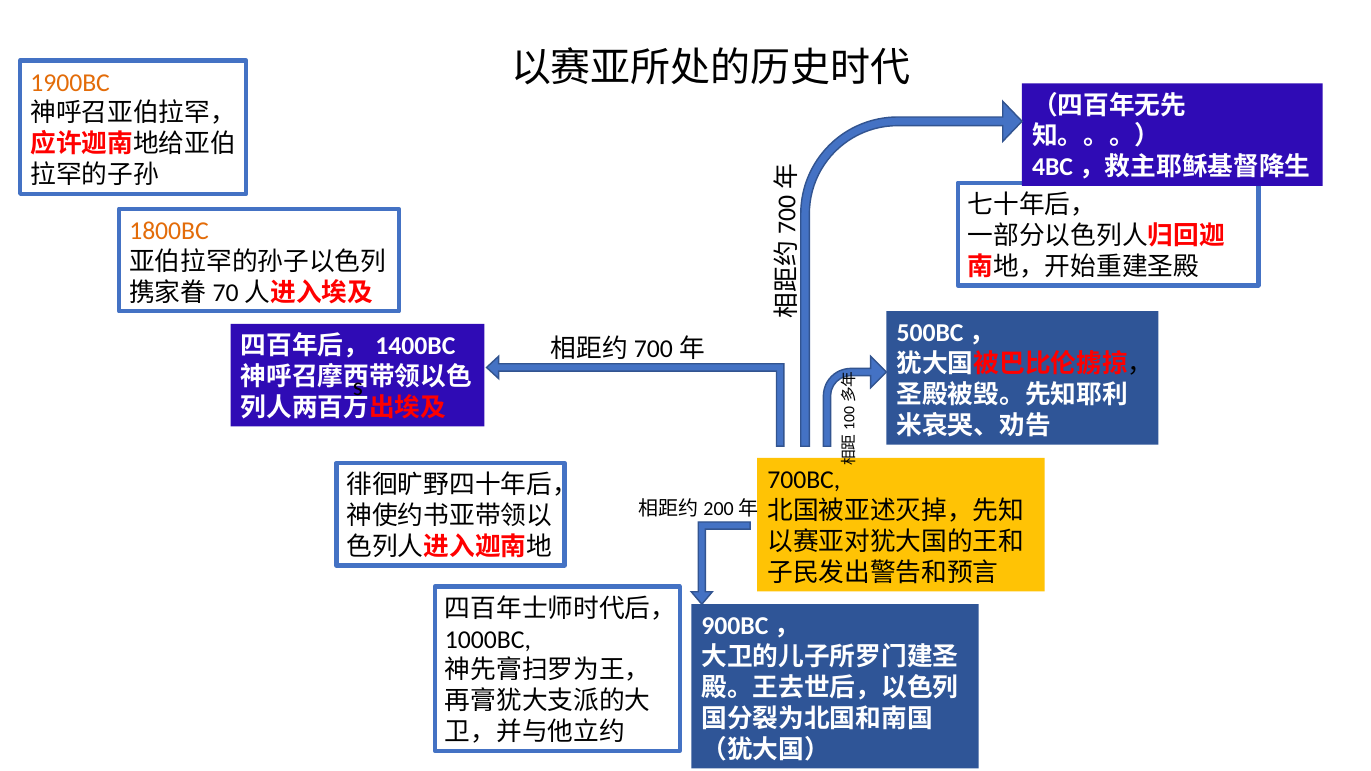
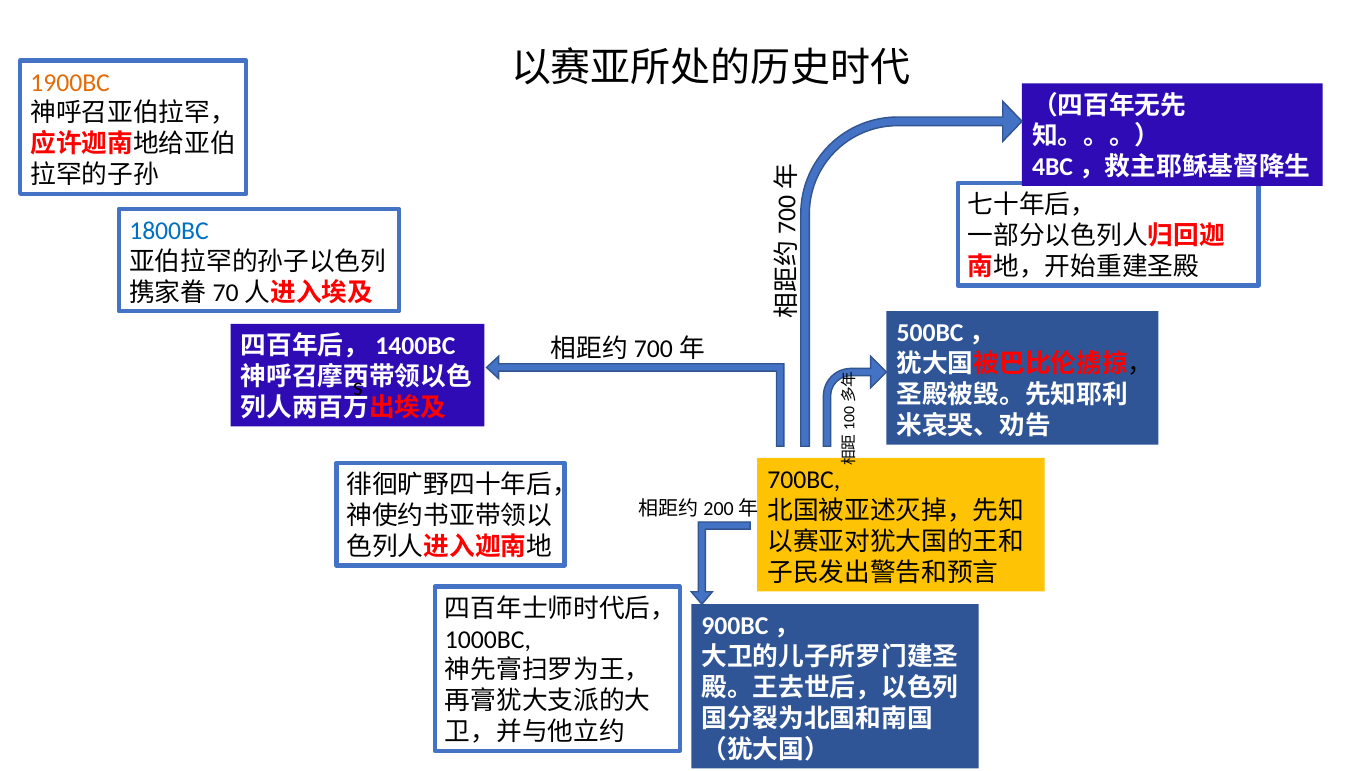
1800BC colour: orange -> blue (169, 231)
